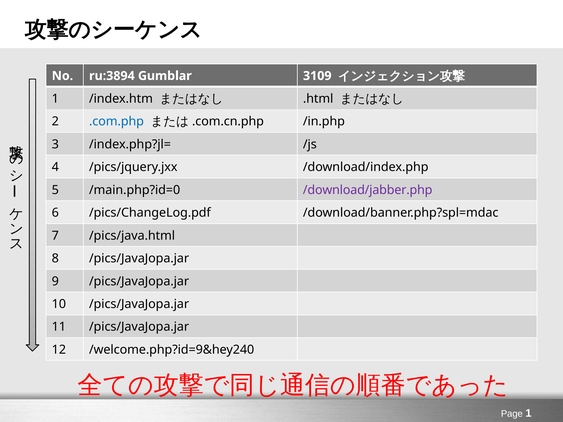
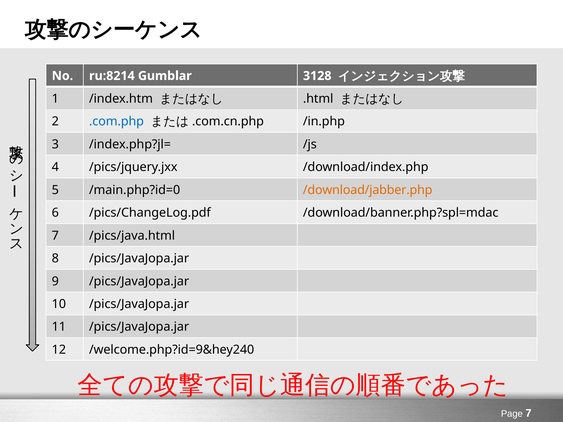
ru:3894: ru:3894 -> ru:8214 (112, 76)
3109: 3109 -> 3128 (317, 76)
/download/jabber.php colour: purple -> orange (368, 190)
Page 1: 1 -> 7 (529, 413)
